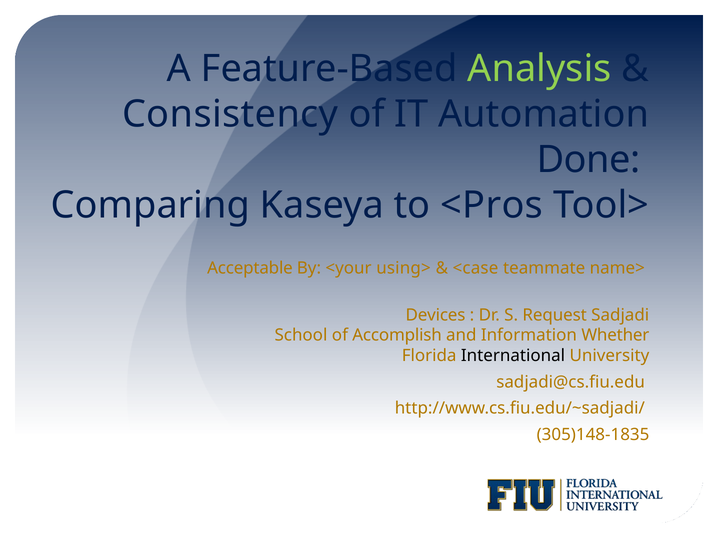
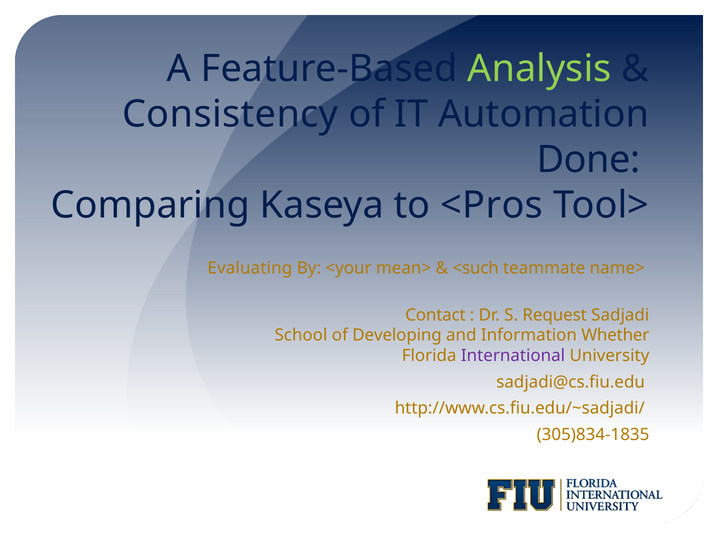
Acceptable: Acceptable -> Evaluating (250, 269)
using>: using> -> mean> (404, 269)
<case: <case -> <such (476, 269)
Devices: Devices -> Contact (435, 315)
Accomplish: Accomplish -> Developing (397, 336)
International colour: black -> purple (513, 356)
305)148-1835: 305)148-1835 -> 305)834-1835 (593, 435)
